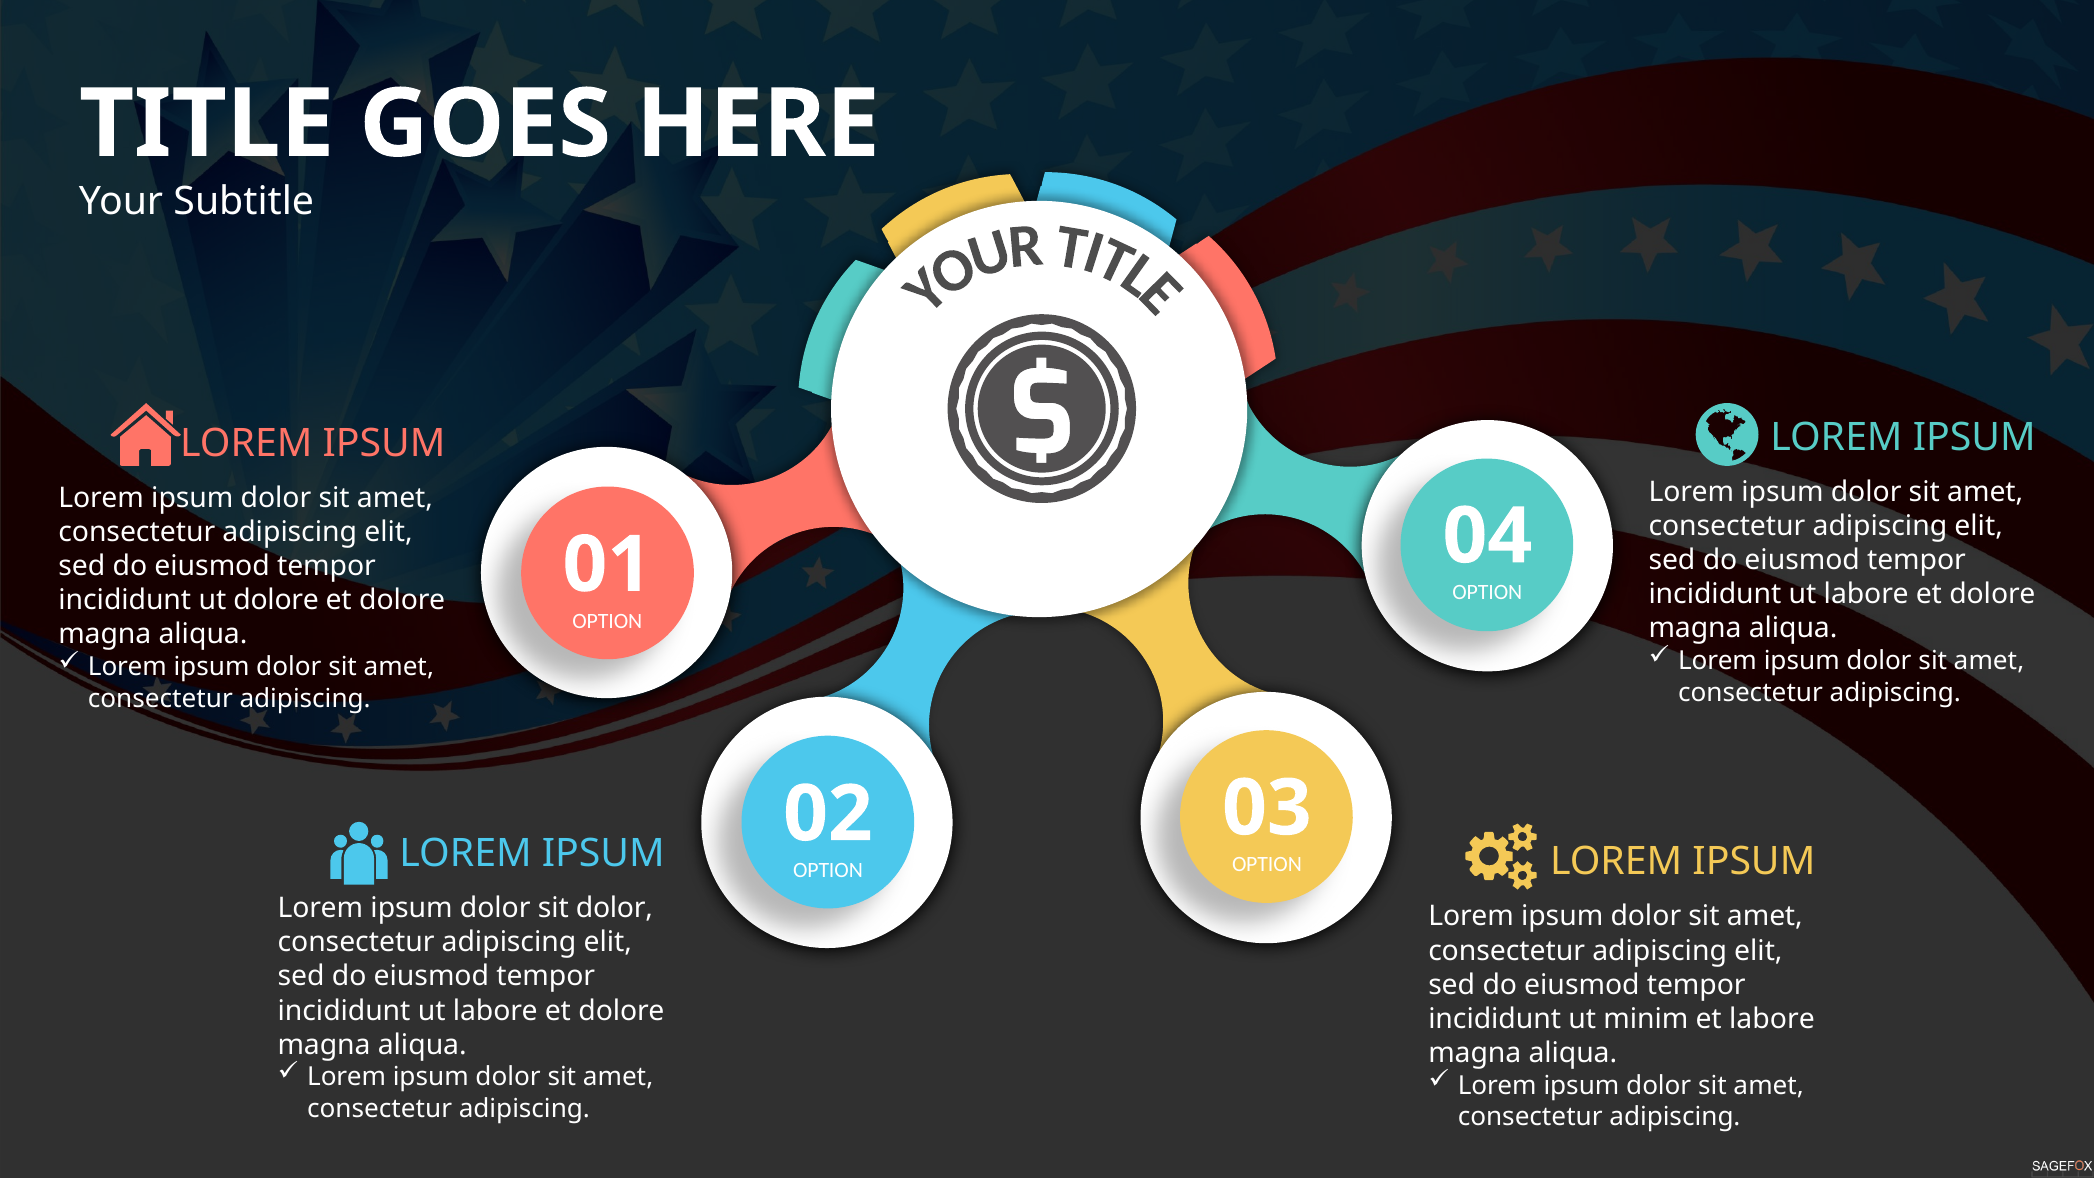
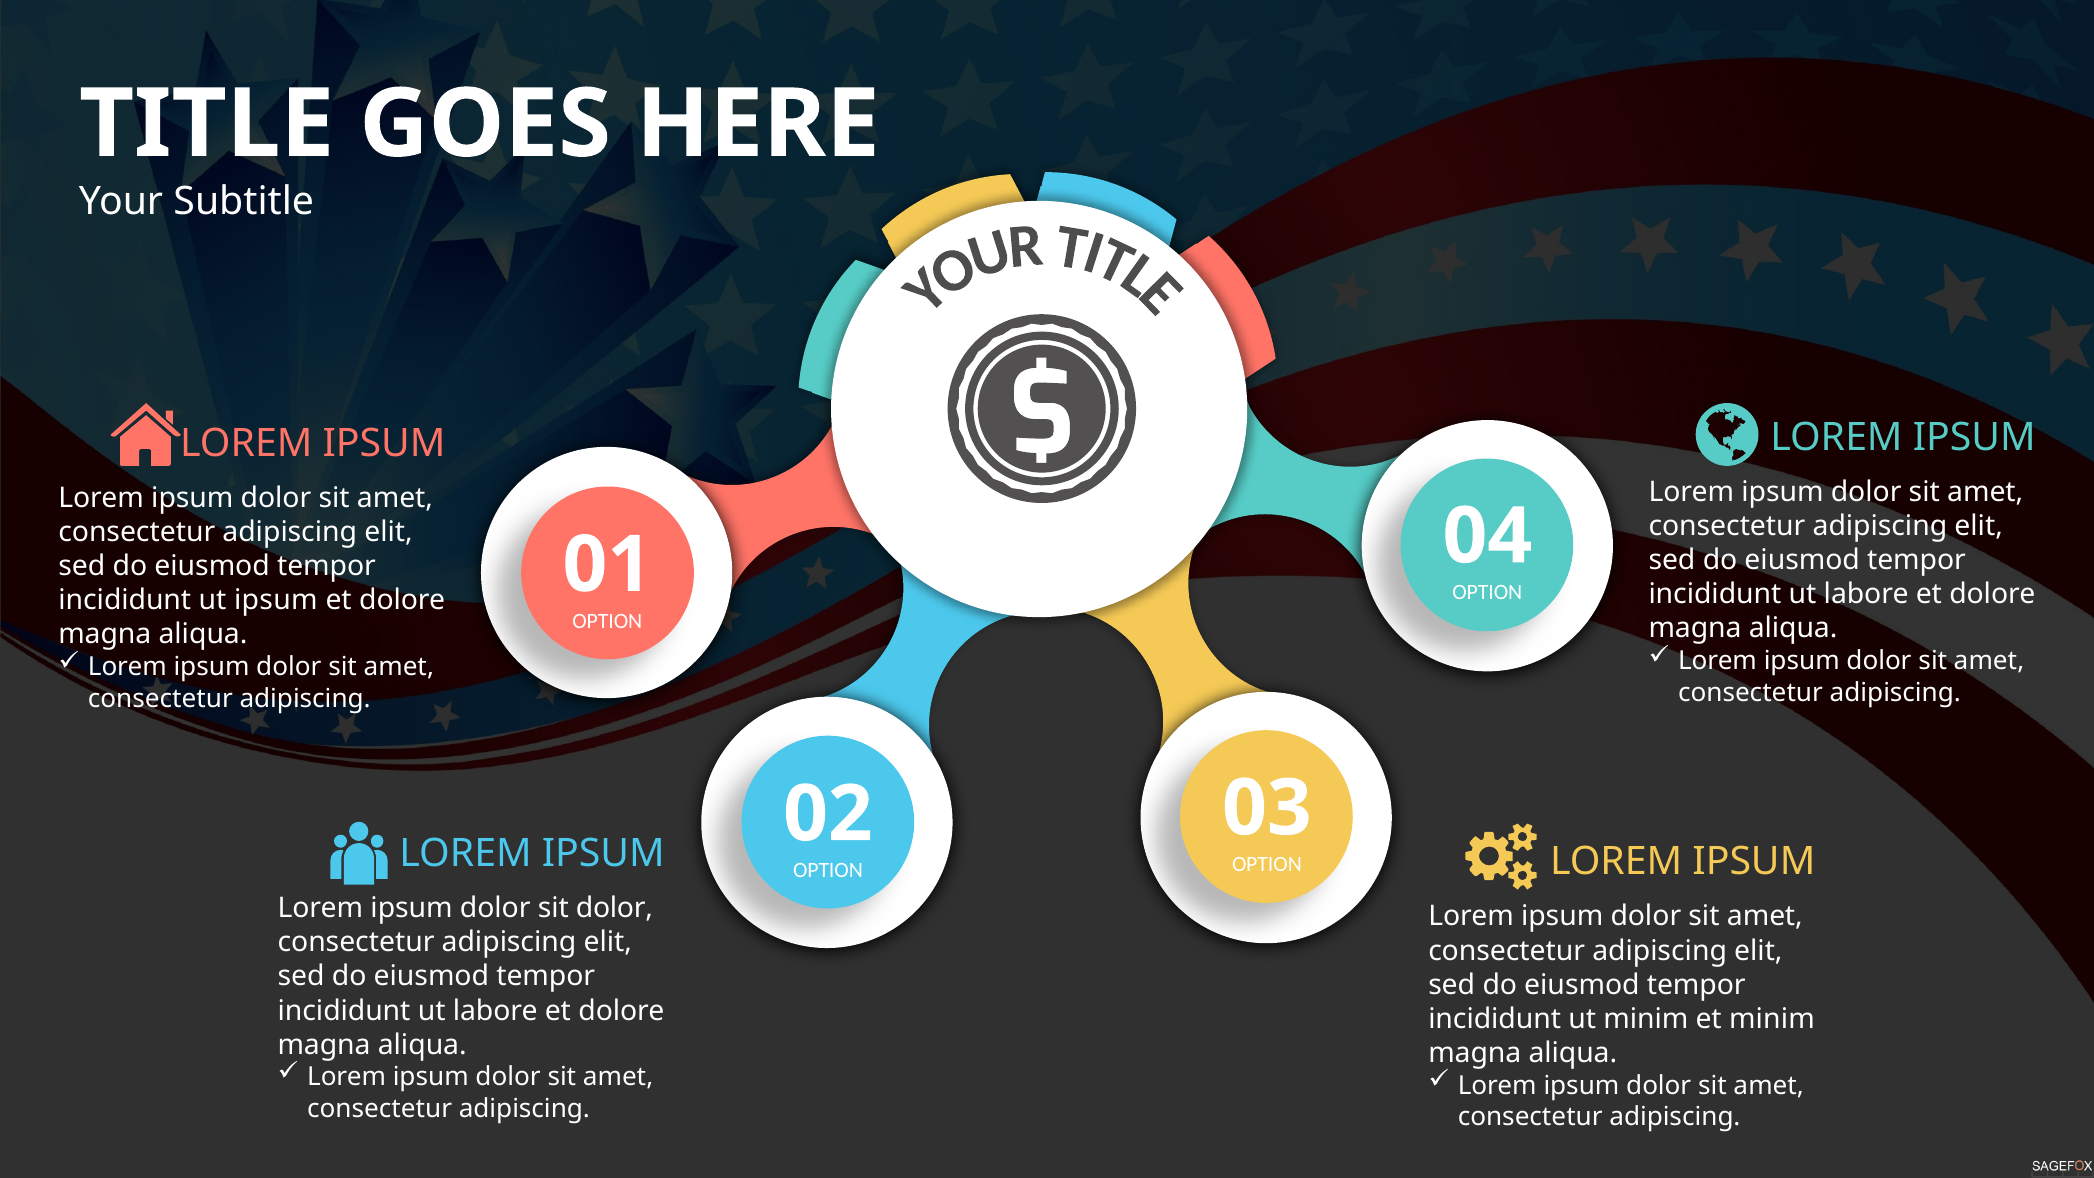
ut dolore: dolore -> ipsum (276, 600)
et labore: labore -> minim (1772, 1019)
